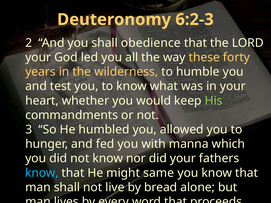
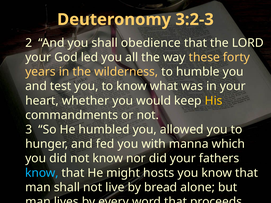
6:2-3: 6:2-3 -> 3:2-3 (195, 20)
His colour: light green -> yellow (214, 101)
same: same -> hosts (159, 173)
